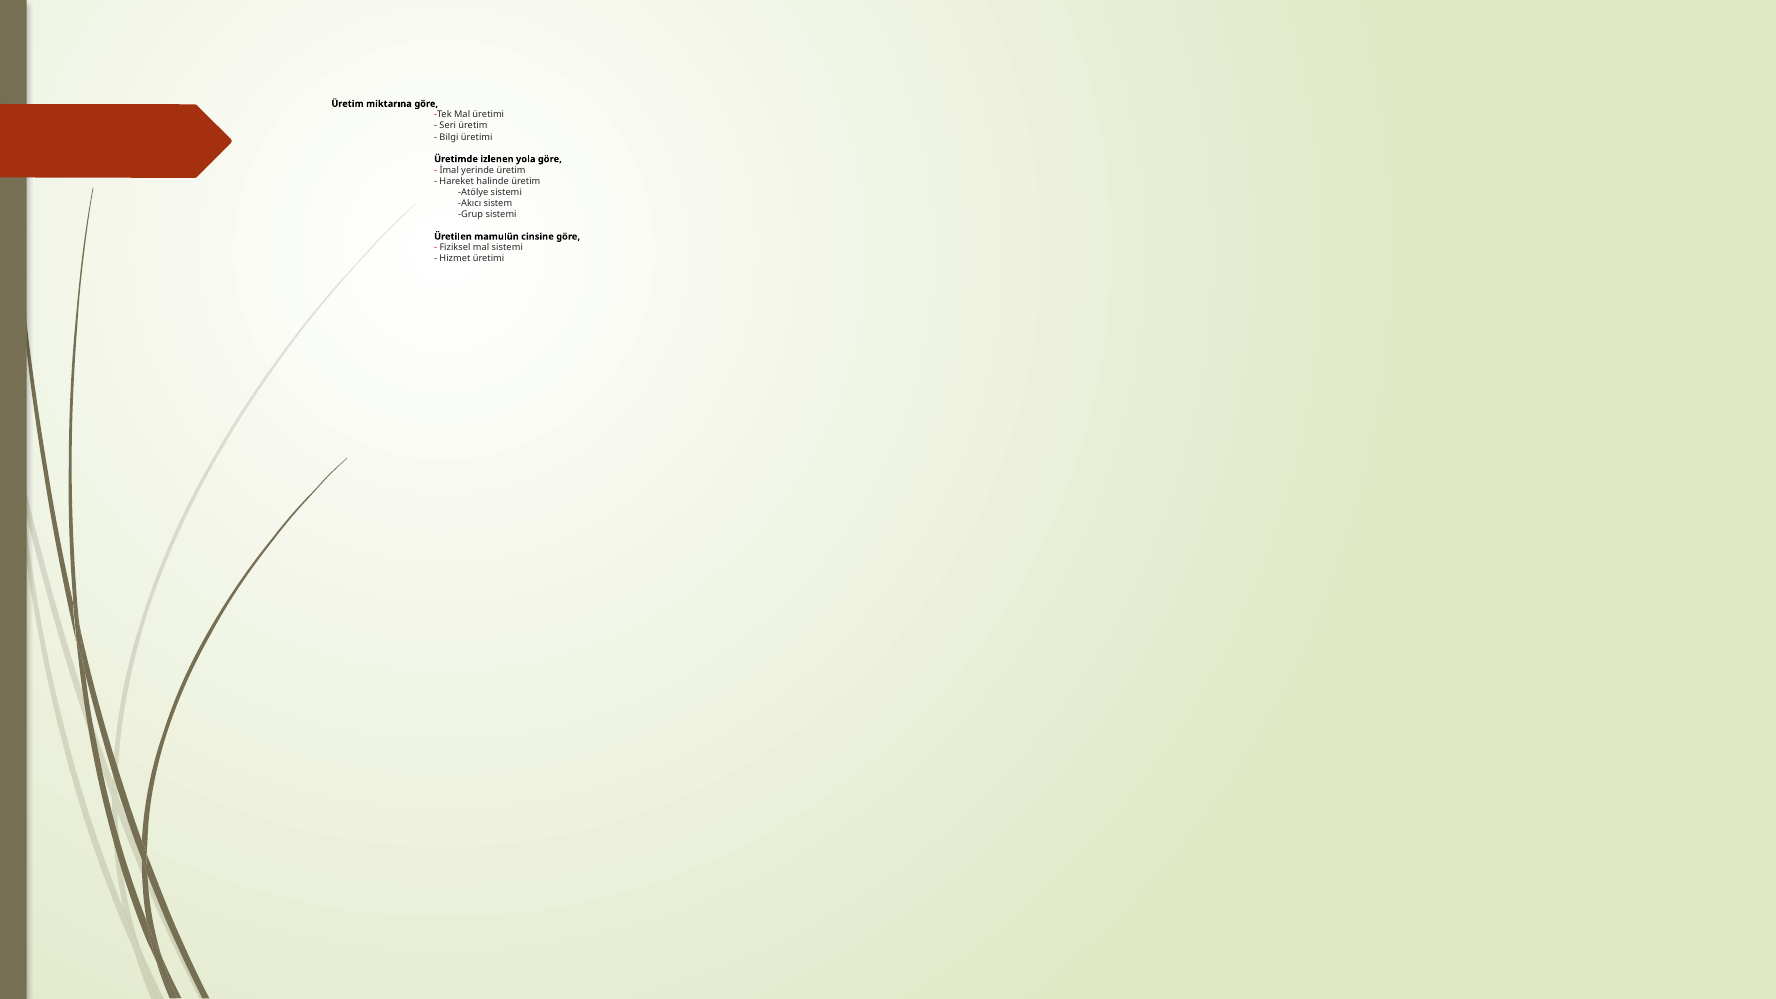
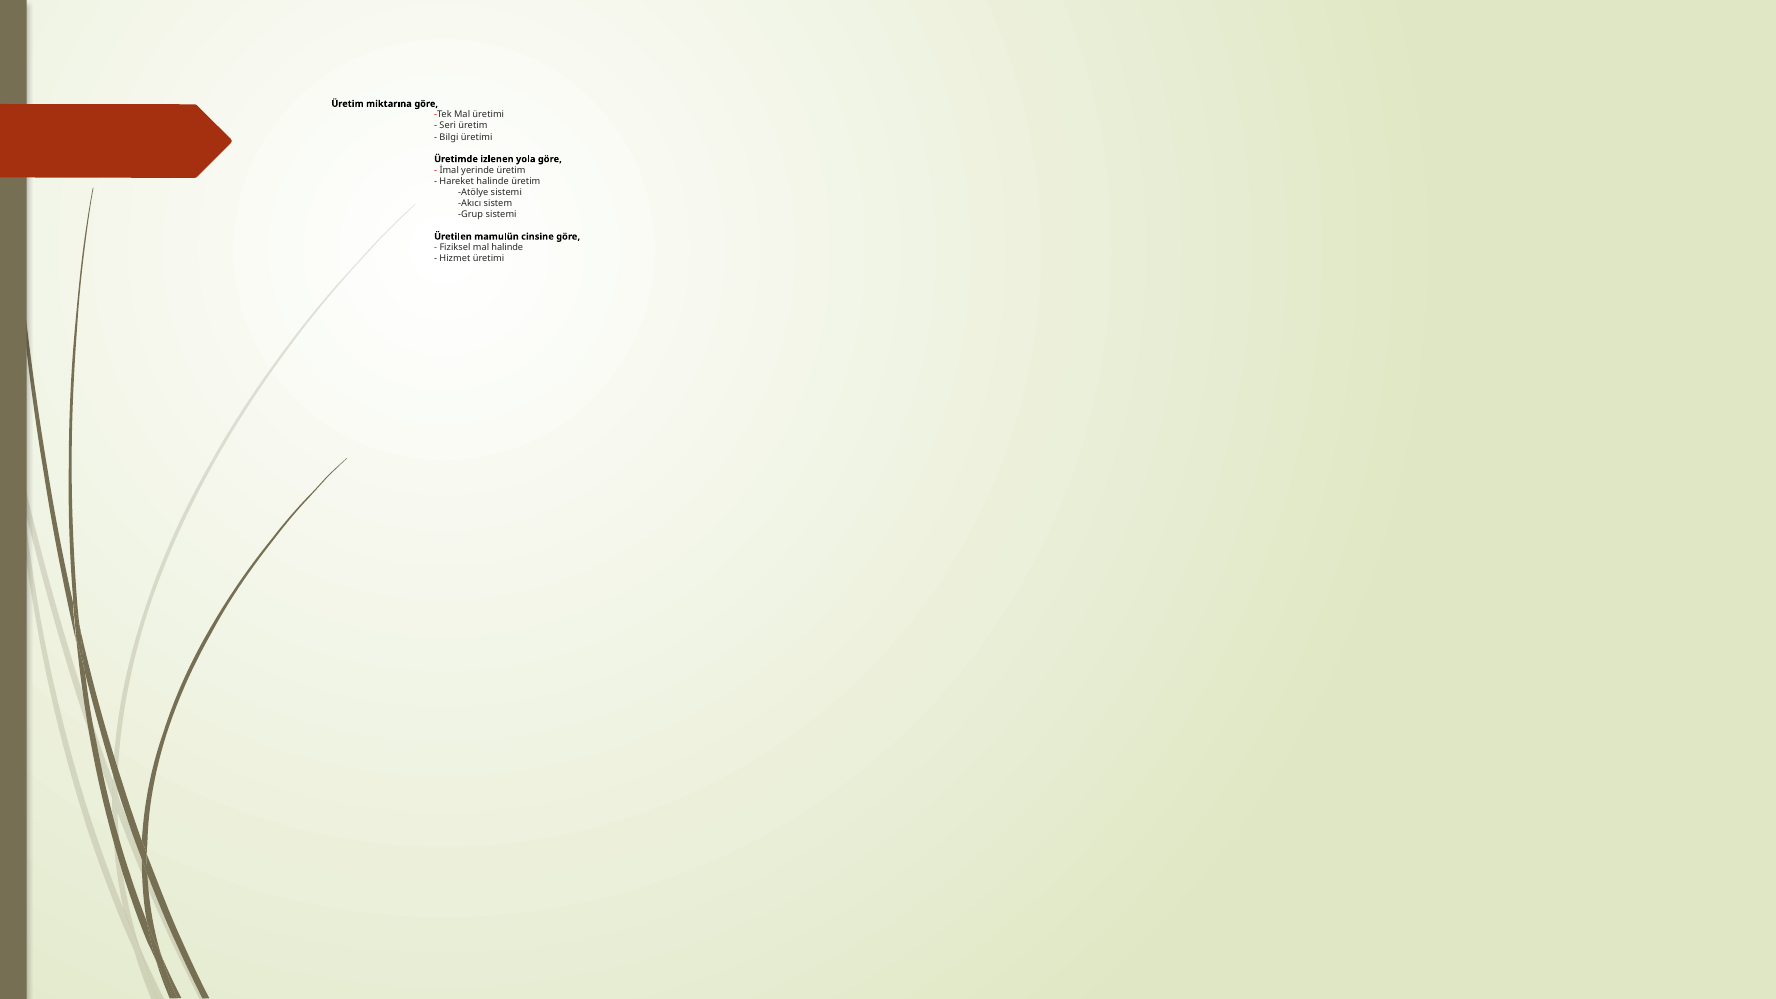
mal sistemi: sistemi -> halinde (507, 248)
